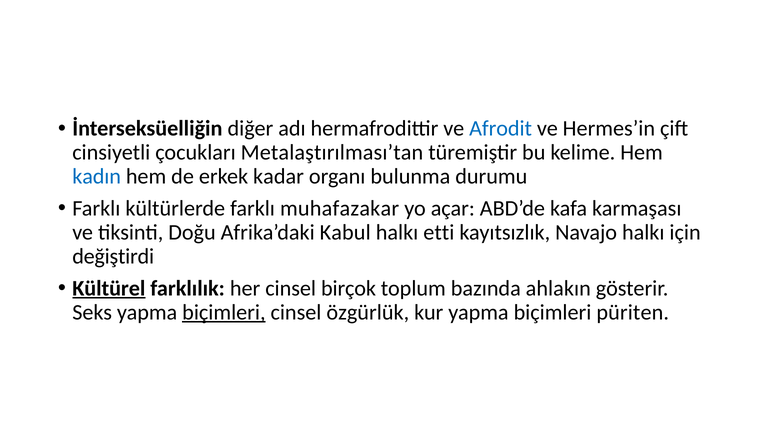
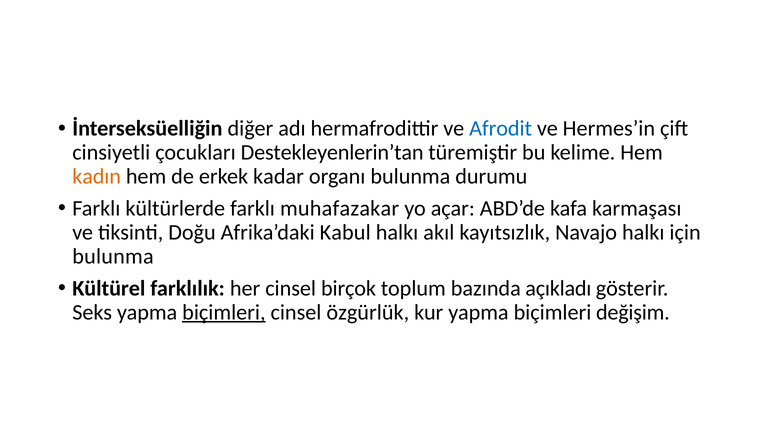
Metalaştırılması’tan: Metalaştırılması’tan -> Destekleyenlerin’tan (332, 153)
kadın colour: blue -> orange (97, 177)
etti: etti -> akıl (439, 232)
değiştirdi: değiştirdi -> bulunma (113, 256)
Kültürel underline: present -> none (109, 288)
ahlakın: ahlakın -> açıkladı (558, 288)
püriten: püriten -> değişim (633, 312)
